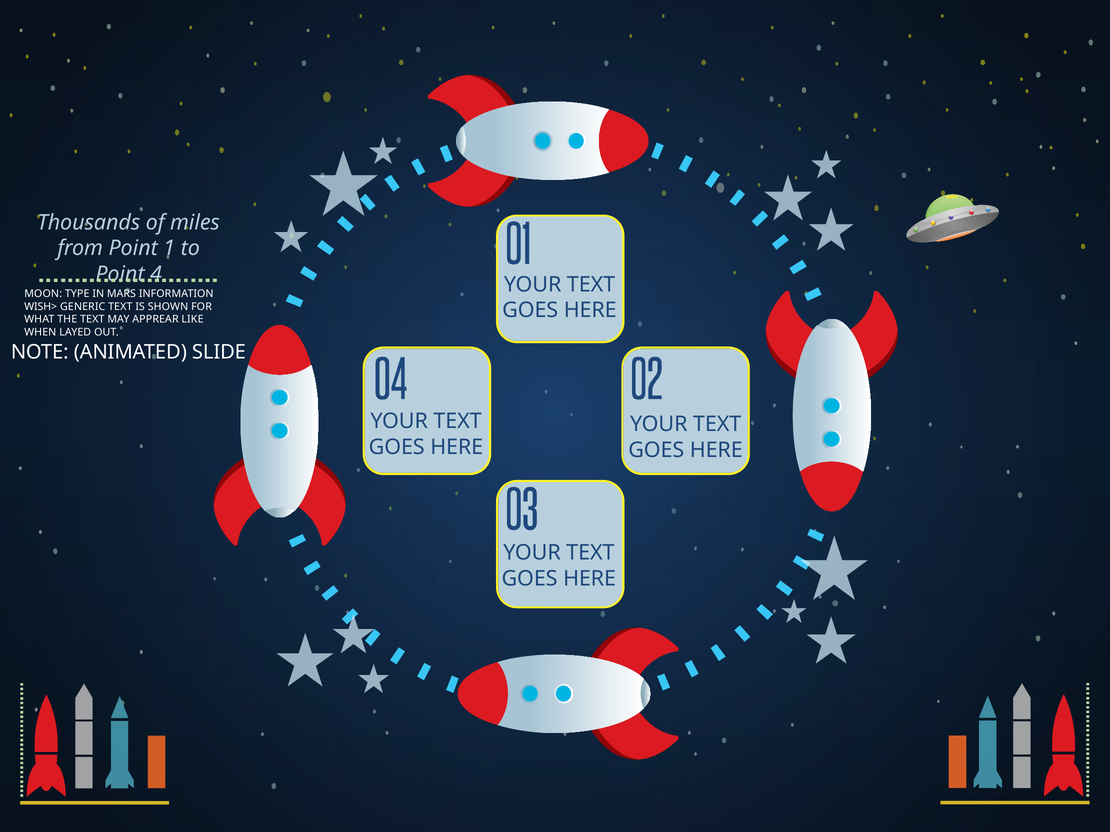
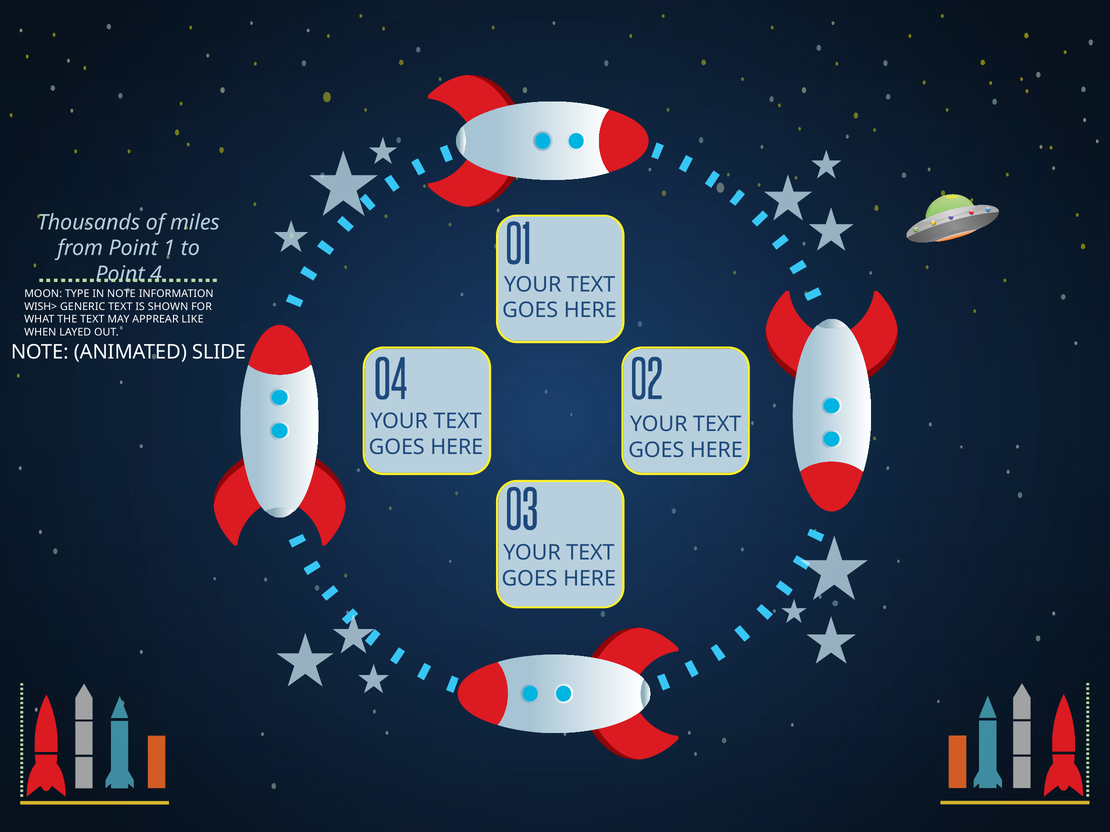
IN MARS: MARS -> NOTE (121, 294)
